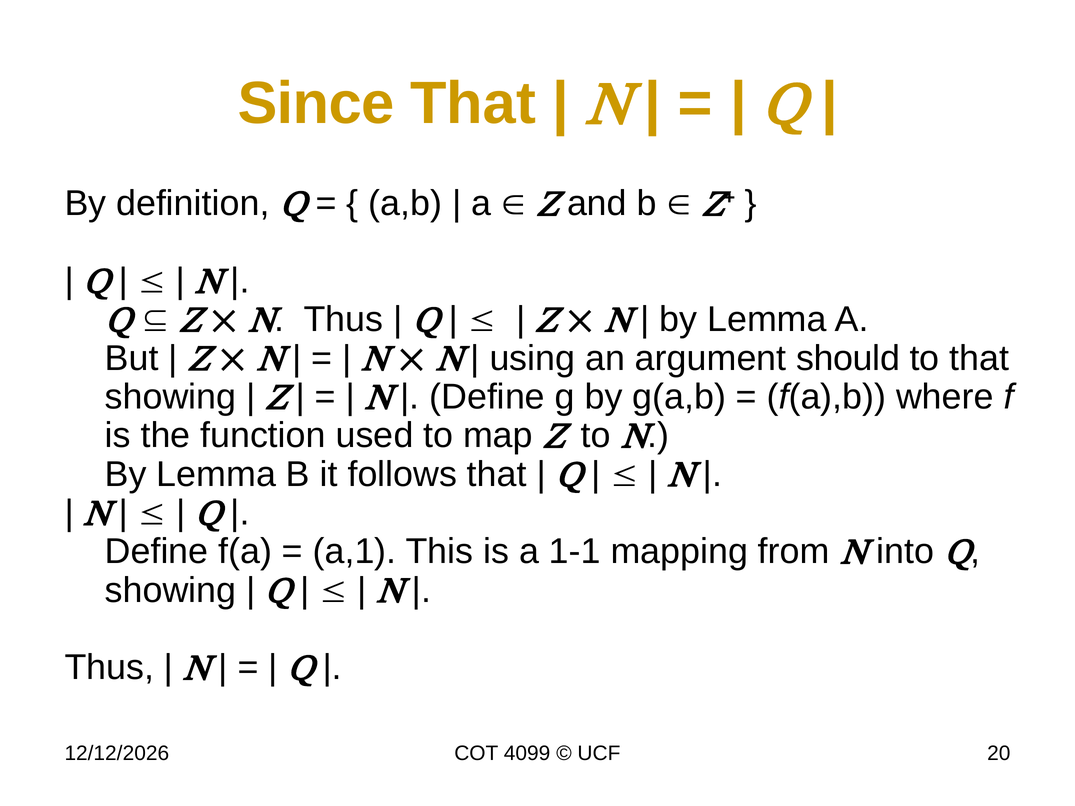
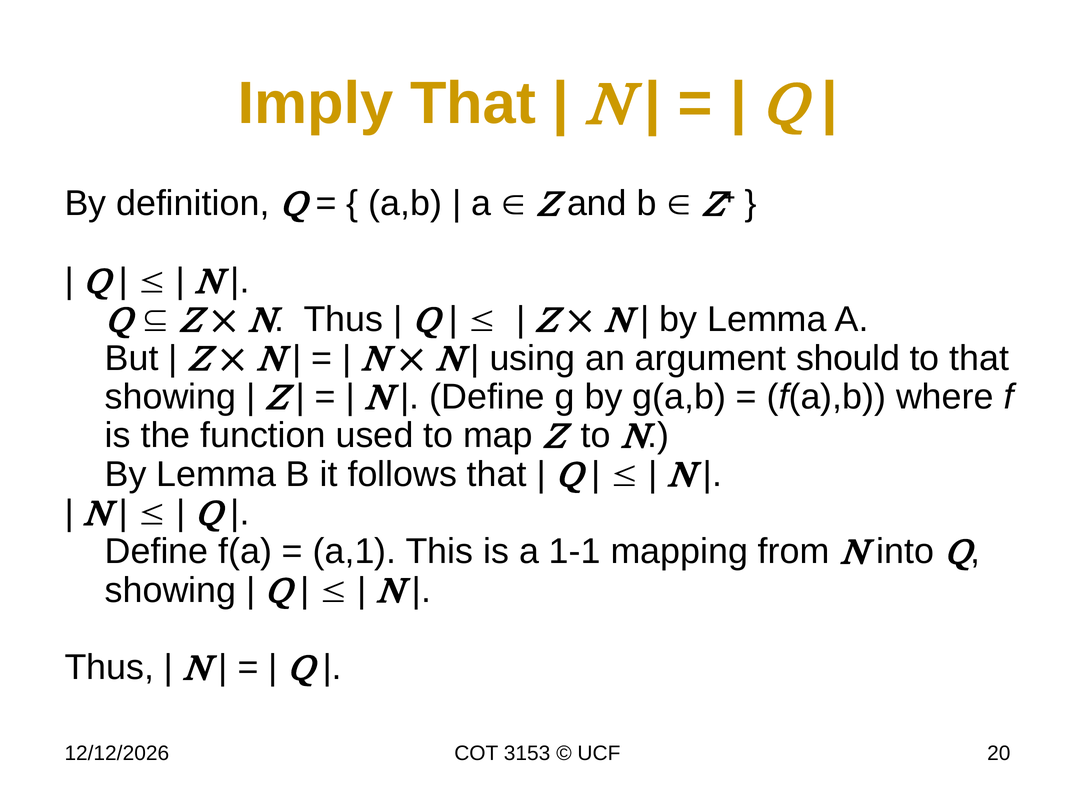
Since: Since -> Imply (316, 104)
4099: 4099 -> 3153 (527, 754)
